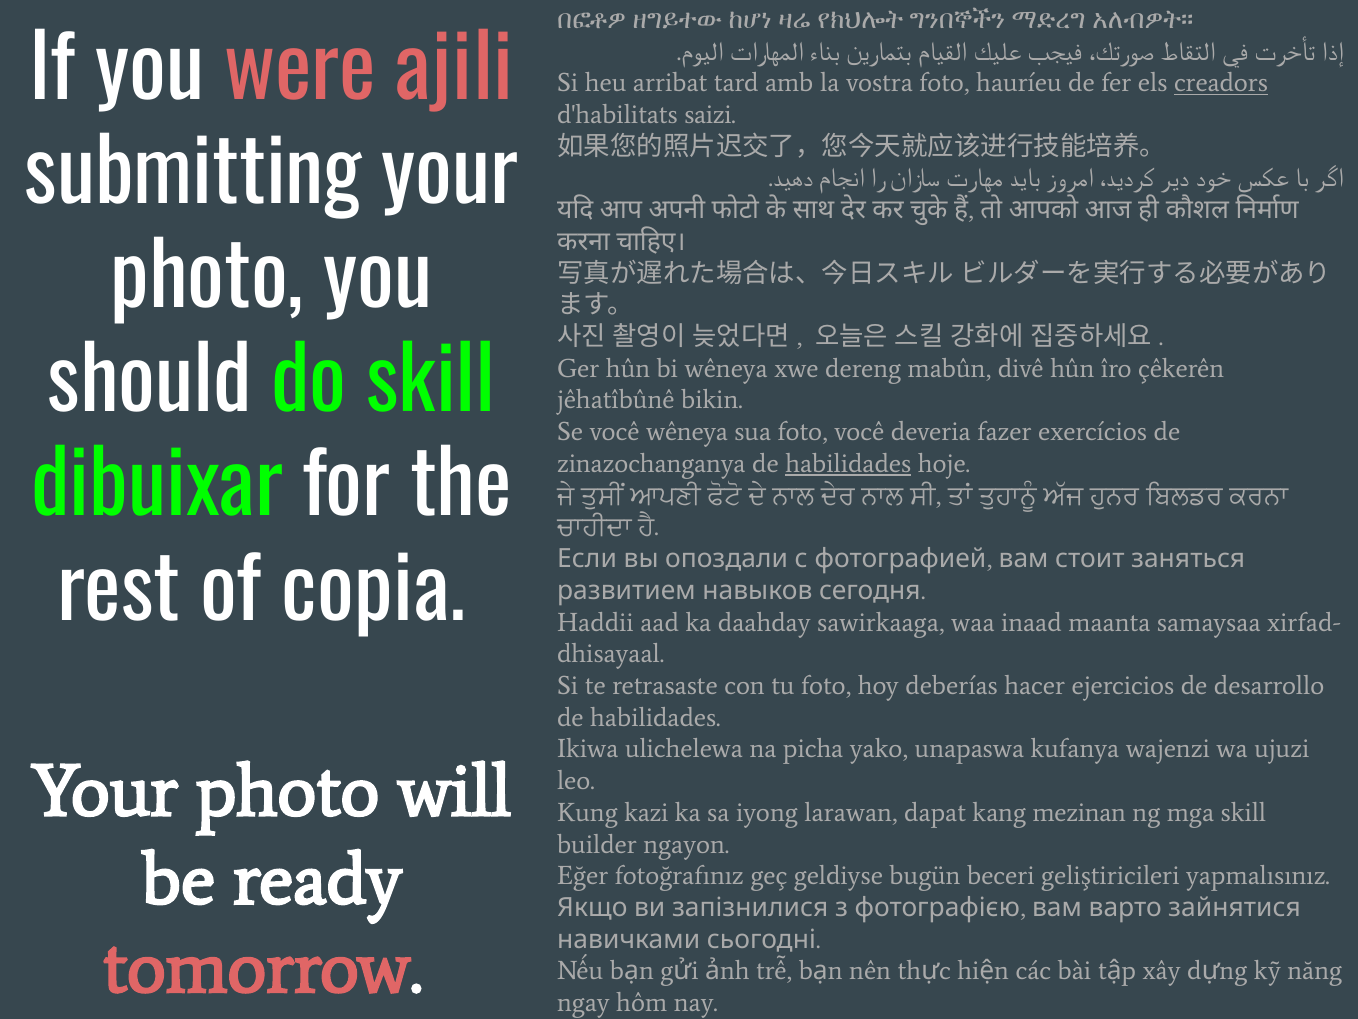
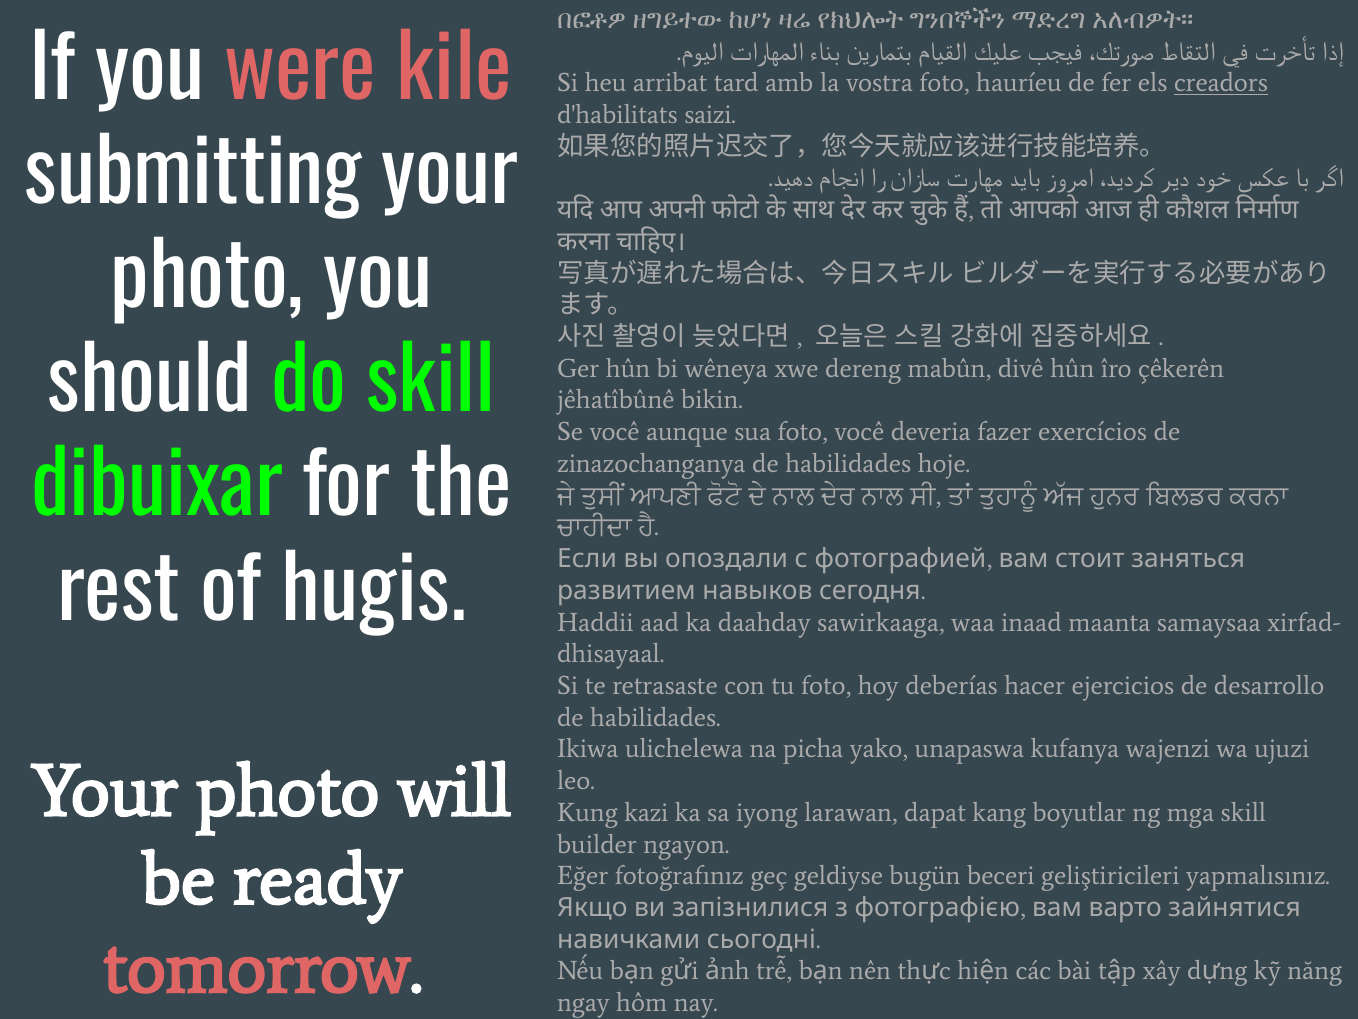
ajili: ajili -> kile (454, 70)
você wêneya: wêneya -> aunque (687, 432)
habilidades underline: present -> none (848, 463)
copia: copia -> hugis (374, 591)
mezinan: mezinan -> boyutlar (1079, 812)
